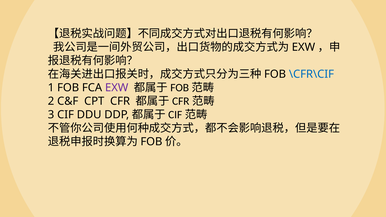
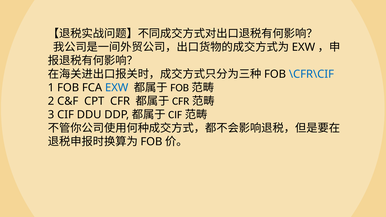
EXW colour: purple -> blue (117, 88)
